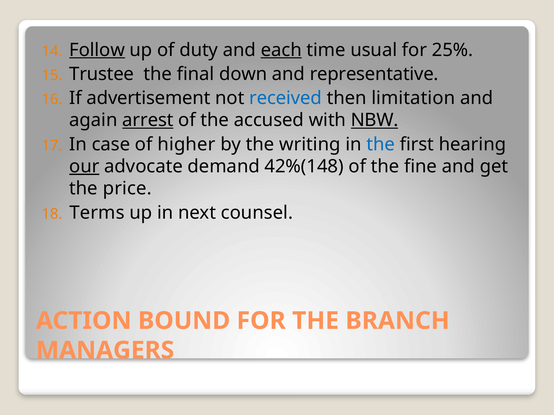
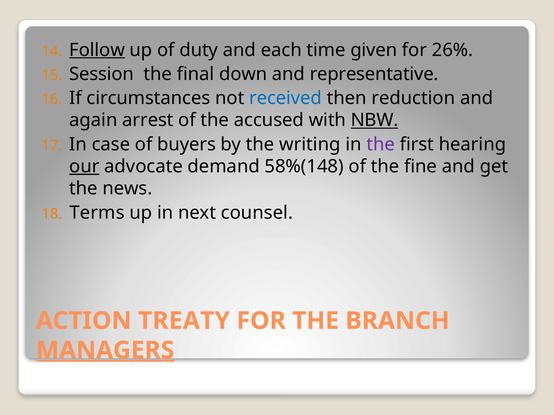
each underline: present -> none (281, 50)
usual: usual -> given (374, 50)
25%: 25% -> 26% (453, 50)
Trustee: Trustee -> Session (102, 74)
advertisement: advertisement -> circumstances (148, 98)
limitation: limitation -> reduction (413, 98)
arrest underline: present -> none (148, 120)
higher: higher -> buyers (187, 144)
the colour: blue -> purple (381, 144)
42%(148: 42%(148 -> 58%(148 (304, 167)
price: price -> news (127, 189)
BOUND: BOUND -> TREATY (184, 321)
MANAGERS underline: none -> present (105, 351)
